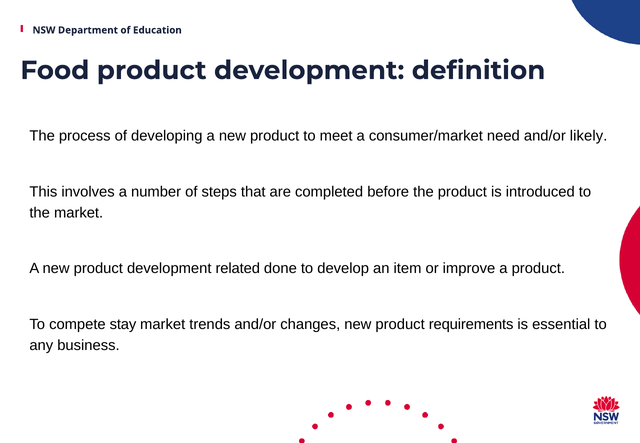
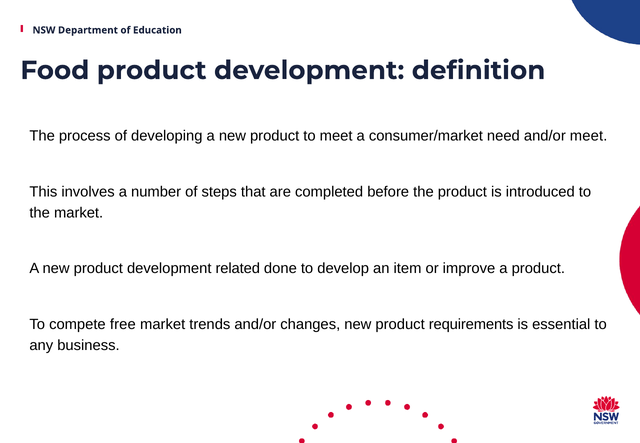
and/or likely: likely -> meet (589, 136)
stay: stay -> free (123, 324)
